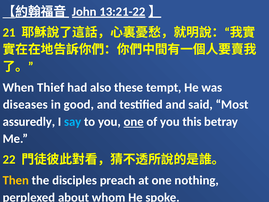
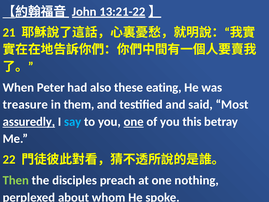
Thief: Thief -> Peter (51, 87)
tempt: tempt -> eating (164, 87)
diseases: diseases -> treasure (25, 104)
good: good -> them (79, 104)
assuredly underline: none -> present (29, 122)
Then colour: yellow -> light green (16, 180)
